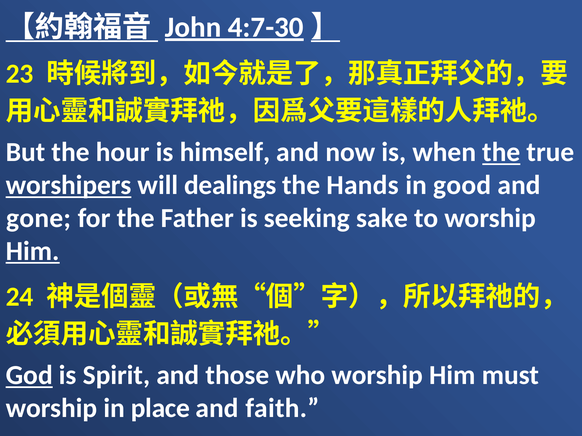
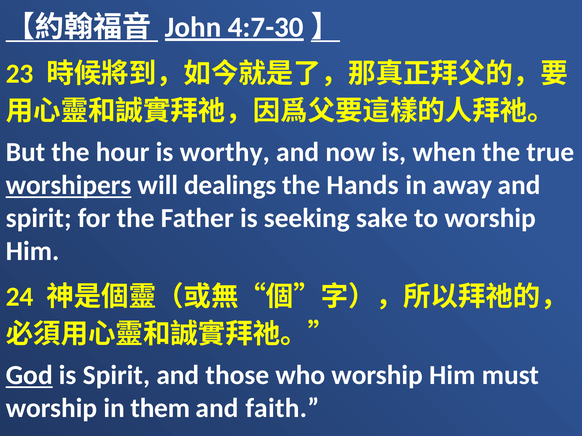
himself: himself -> worthy (225, 152)
the underline: present -> none (501, 152)
good: good -> away (462, 185)
gone: gone -> spirit (39, 218)
Him underline: present -> none (33, 251)
place: place -> them (160, 409)
